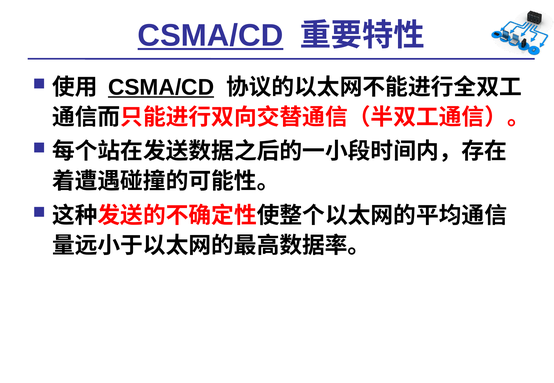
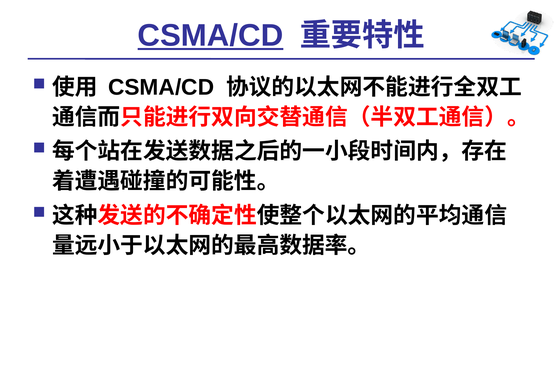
CSMA/CD underline: present -> none (161, 87)
